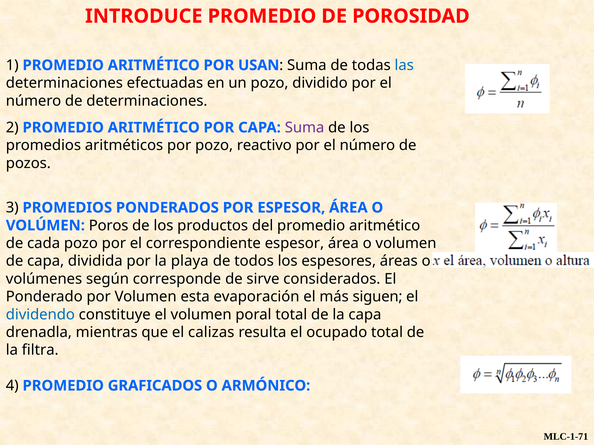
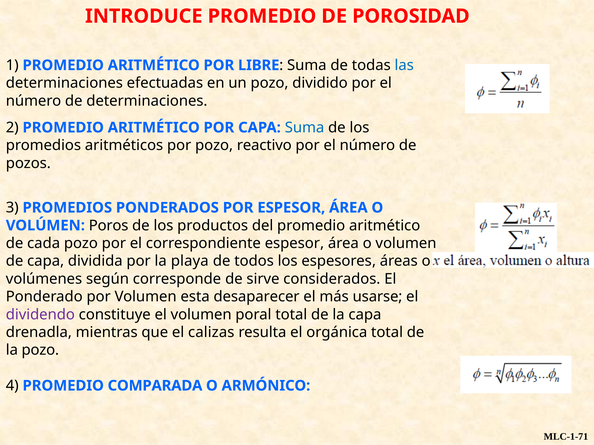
USAN: USAN -> LIBRE (259, 65)
Suma colour: purple -> blue (305, 128)
evaporación: evaporación -> desaparecer (257, 297)
siguen: siguen -> usarse (378, 297)
dividendo colour: blue -> purple (40, 315)
ocupado: ocupado -> orgánica (337, 333)
la filtra: filtra -> pozo (40, 350)
GRAFICADOS: GRAFICADOS -> COMPARADA (155, 386)
